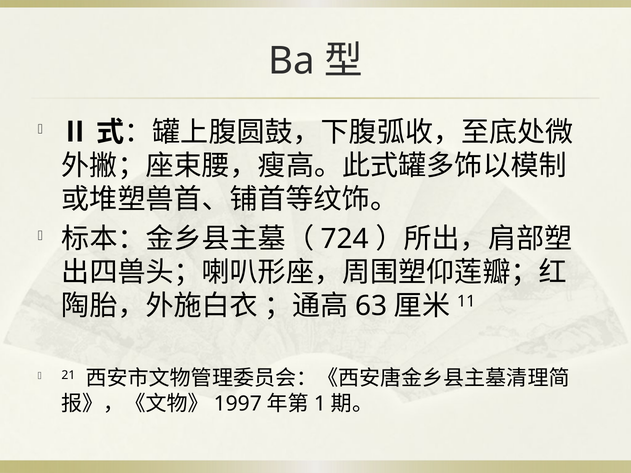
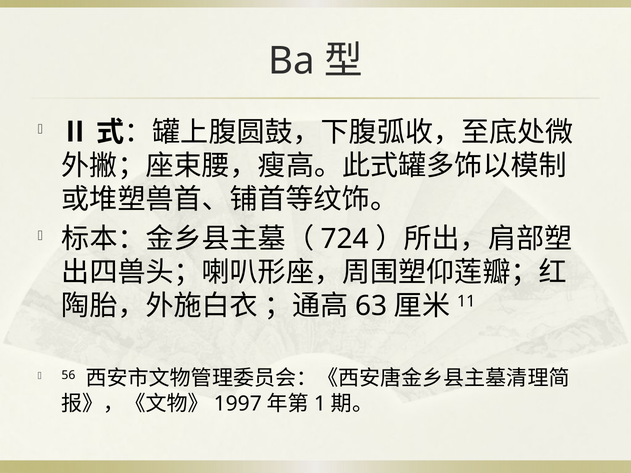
21: 21 -> 56 (68, 375)
